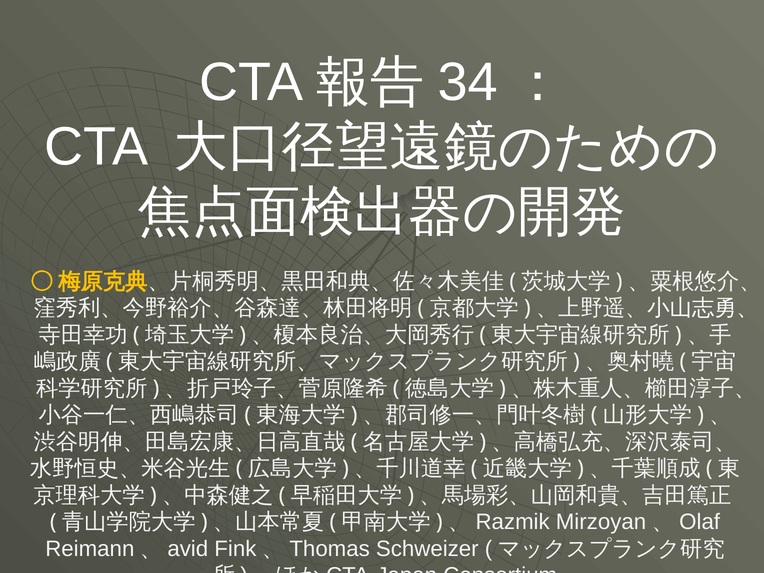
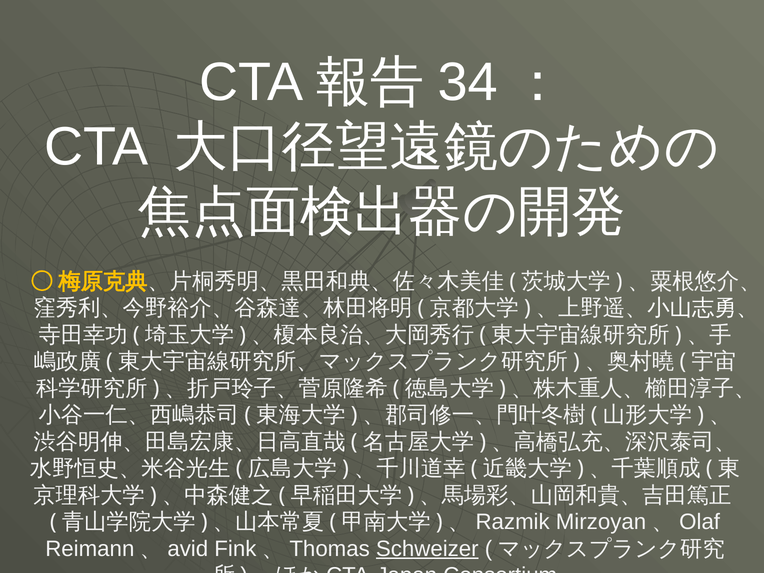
Schweizer underline: none -> present (427, 549)
